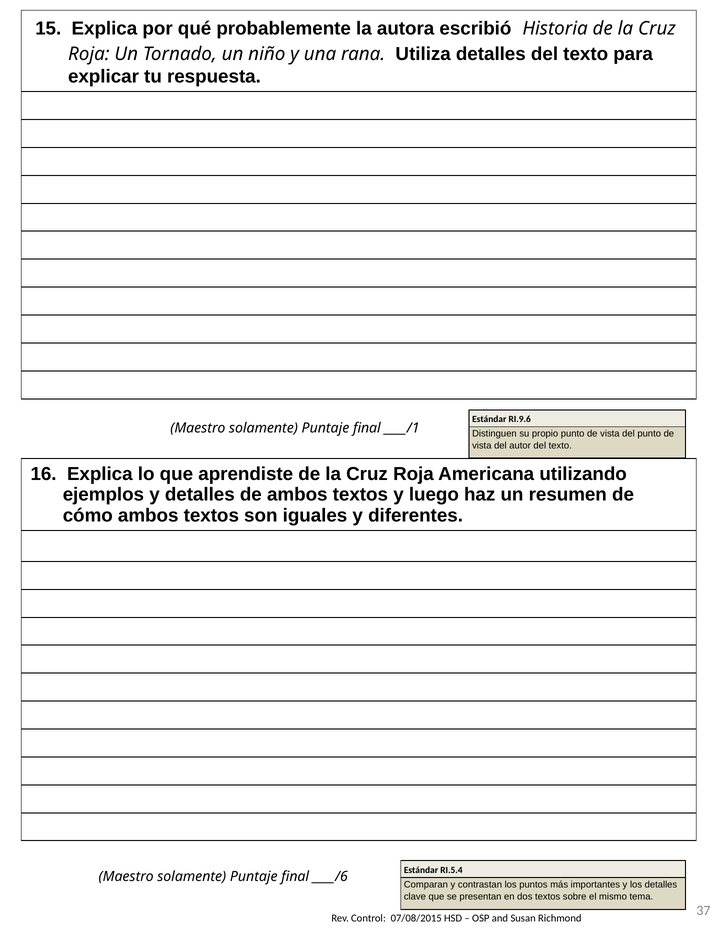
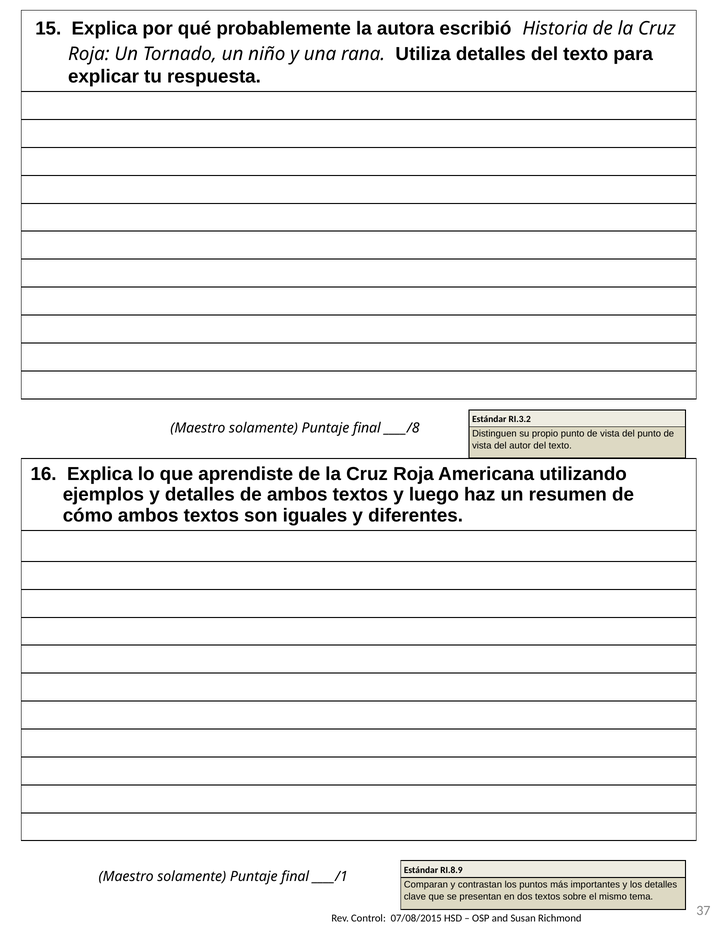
RI.9.6: RI.9.6 -> RI.3.2 (520, 420)
____/1: ____/1 -> ____/8 (402, 428)
RI.5.4: RI.5.4 -> RI.8.9 (451, 871)
____/6: ____/6 -> ____/1 (330, 877)
